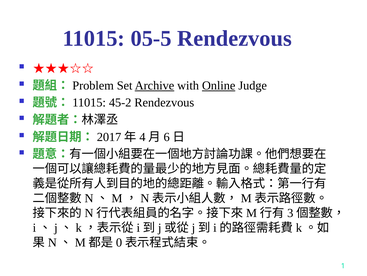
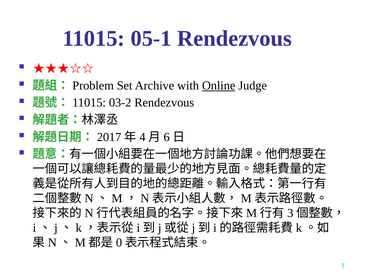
05-5: 05-5 -> 05-1 (151, 38)
Archive underline: present -> none (155, 85)
45-2: 45-2 -> 03-2 (120, 102)
